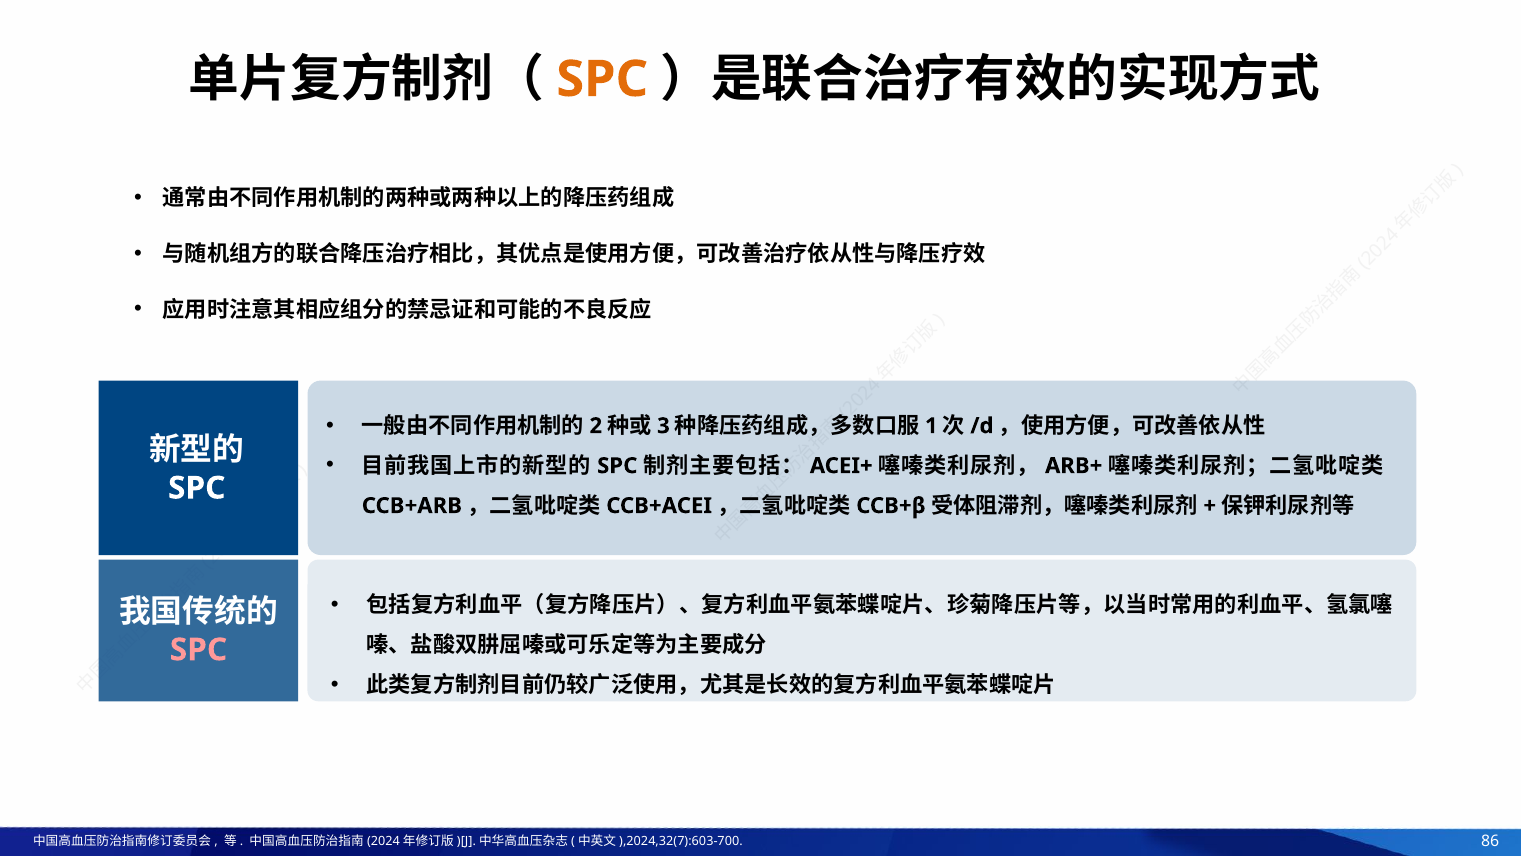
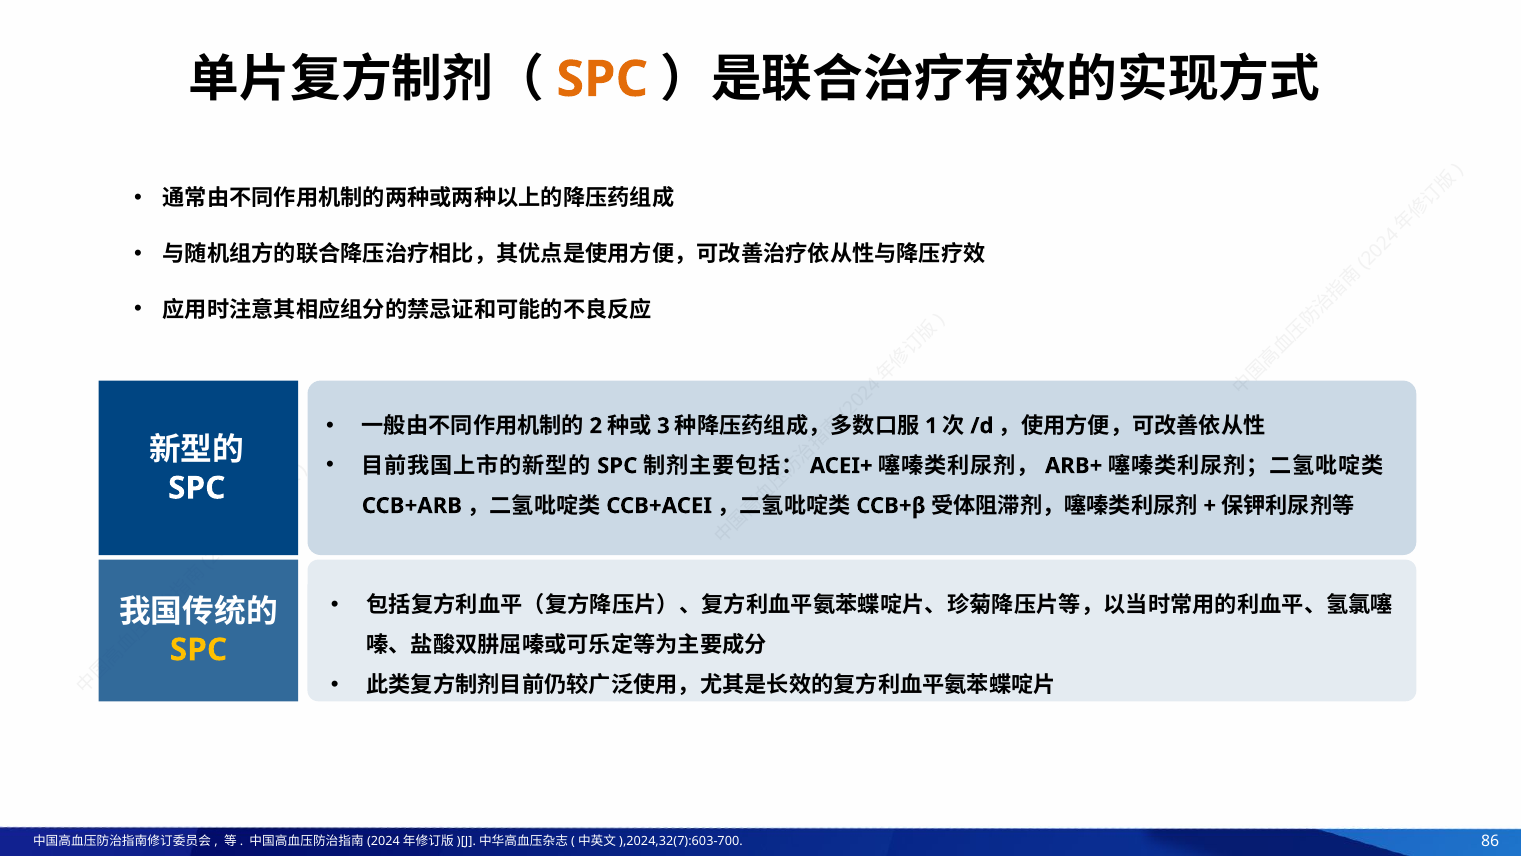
SPC colour: pink -> yellow (199, 649)
